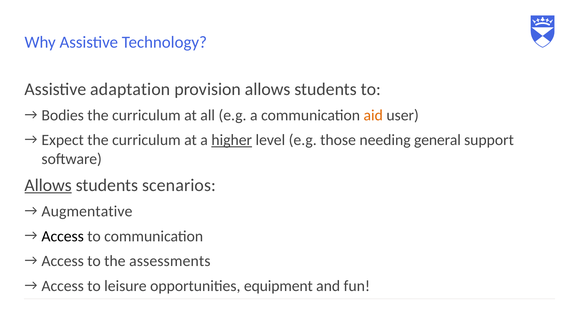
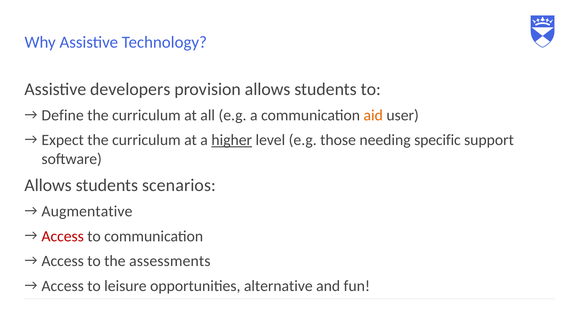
adaptation: adaptation -> developers (130, 89)
Bodies: Bodies -> Define (63, 115)
general: general -> specific (437, 140)
Allows underline: present -> none (48, 185)
Access colour: black -> red (63, 236)
equipment: equipment -> alternative (278, 286)
